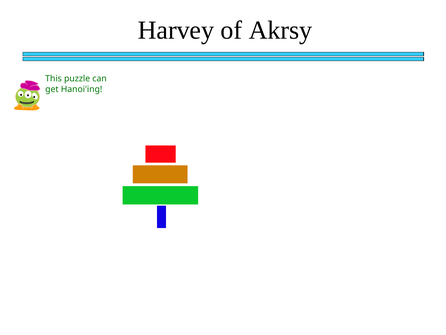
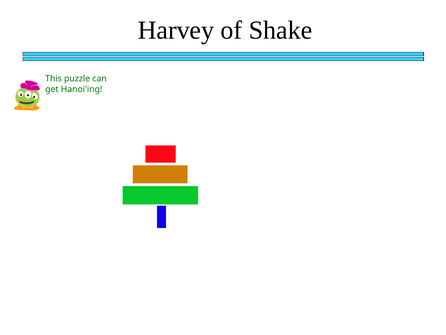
Akrsy: Akrsy -> Shake (280, 30)
